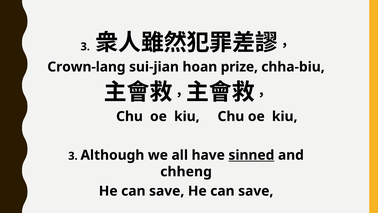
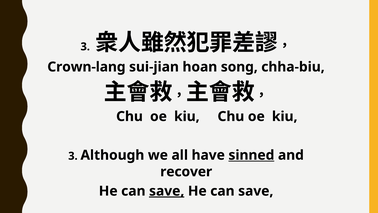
prize: prize -> song (239, 67)
chheng: chheng -> recover (186, 171)
save underline: none -> present (167, 191)
